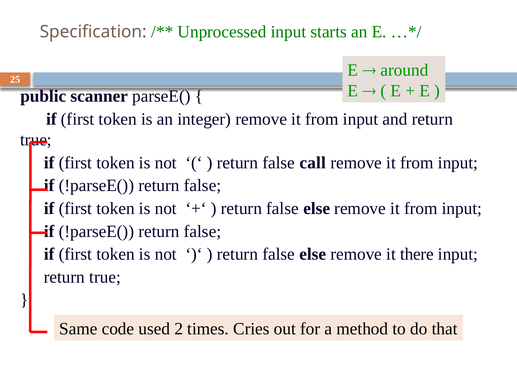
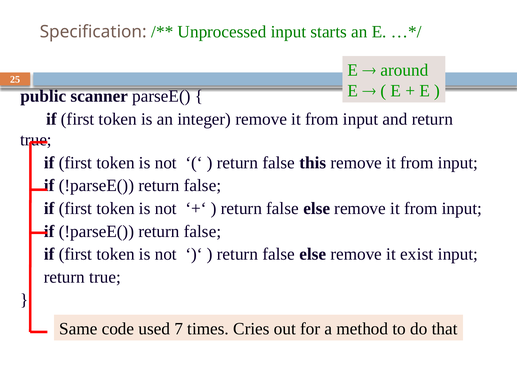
call: call -> this (313, 163)
there: there -> exist (417, 254)
2: 2 -> 7 (179, 329)
